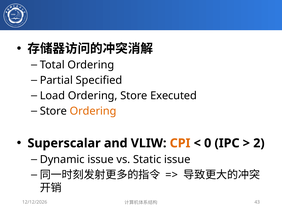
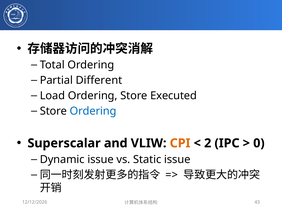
Specified: Specified -> Different (99, 80)
Ordering colour: orange -> blue (93, 111)
0: 0 -> 2 (208, 143)
2: 2 -> 0 (259, 143)
